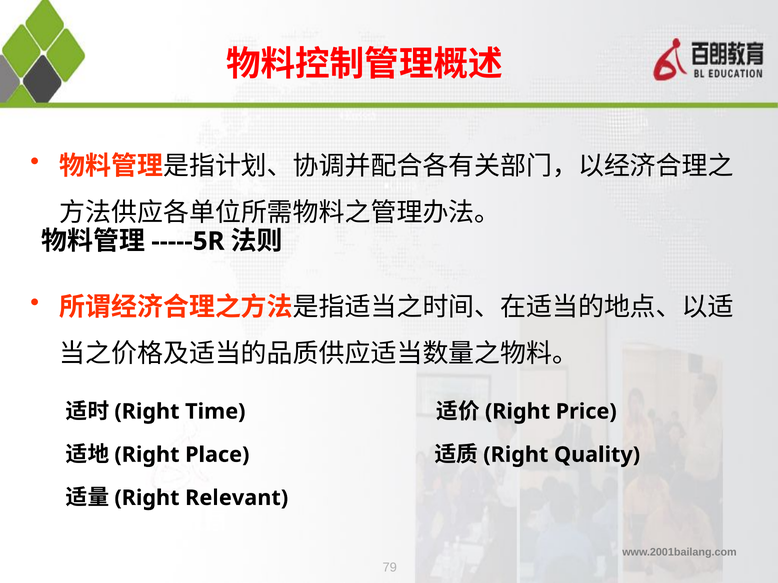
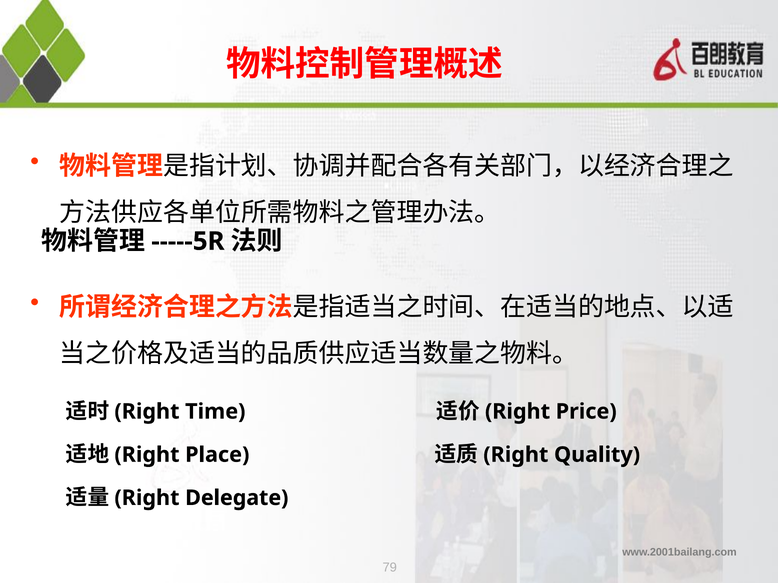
Relevant: Relevant -> Delegate (237, 498)
